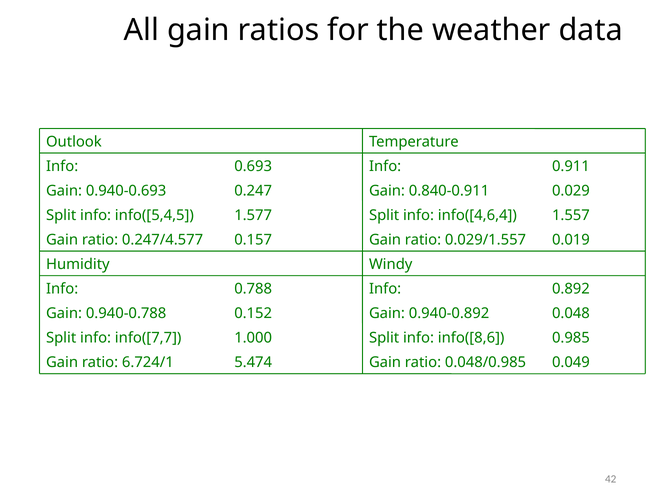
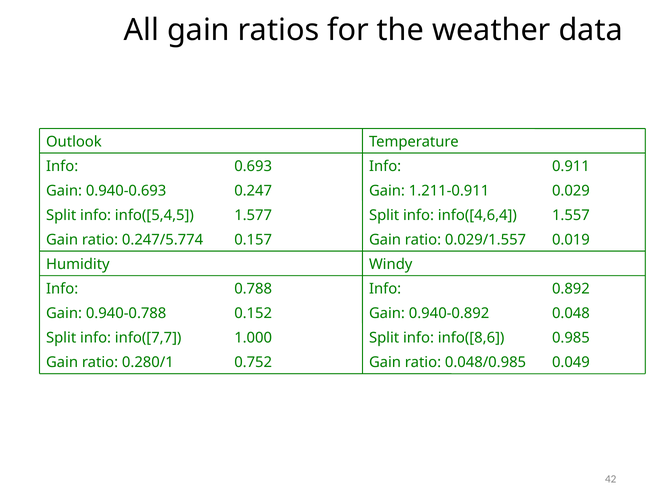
0.840-0.911: 0.840-0.911 -> 1.211-0.911 (449, 191)
0.247/4.577: 0.247/4.577 -> 0.247/5.774 (163, 240)
6.724/1: 6.724/1 -> 0.280/1 (148, 362)
5.474: 5.474 -> 0.752 (253, 362)
